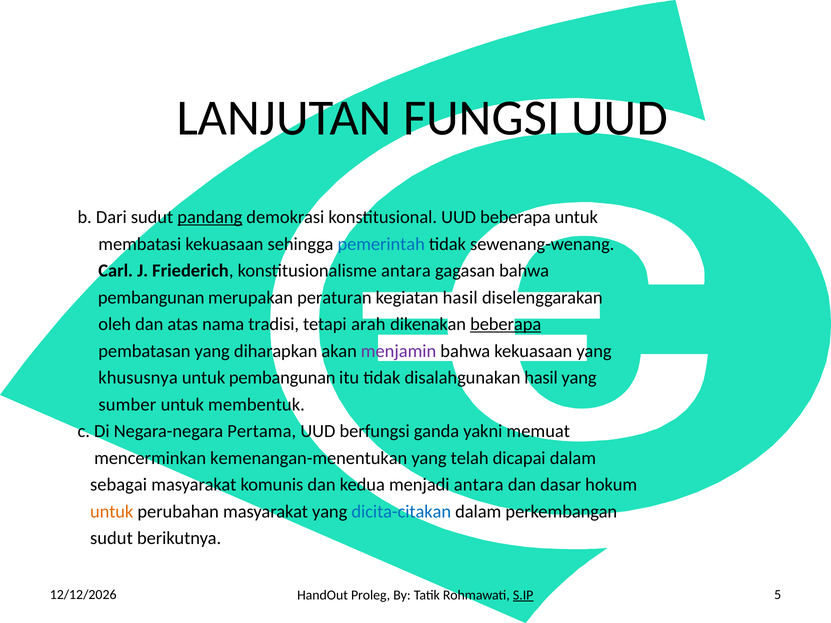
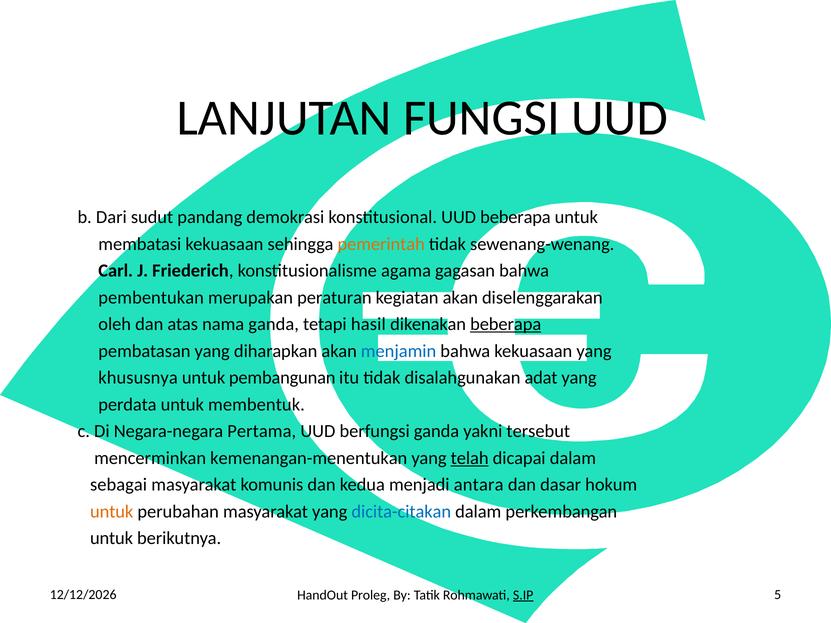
pandang underline: present -> none (210, 217)
pemerintah colour: blue -> orange (381, 244)
konstitusionalisme antara: antara -> agama (406, 271)
pembangunan: pembangunan -> pembentukan (151, 298)
kegiatan hasil: hasil -> akan (460, 298)
nama tradisi: tradisi -> ganda (274, 324)
arah: arah -> hasil (368, 324)
menjamin colour: purple -> blue (399, 351)
disalahgunakan hasil: hasil -> adat (541, 378)
sumber: sumber -> perdata (127, 405)
memuat: memuat -> tersebut (538, 431)
telah underline: none -> present (470, 458)
sudut: sudut -> untuk (112, 538)
